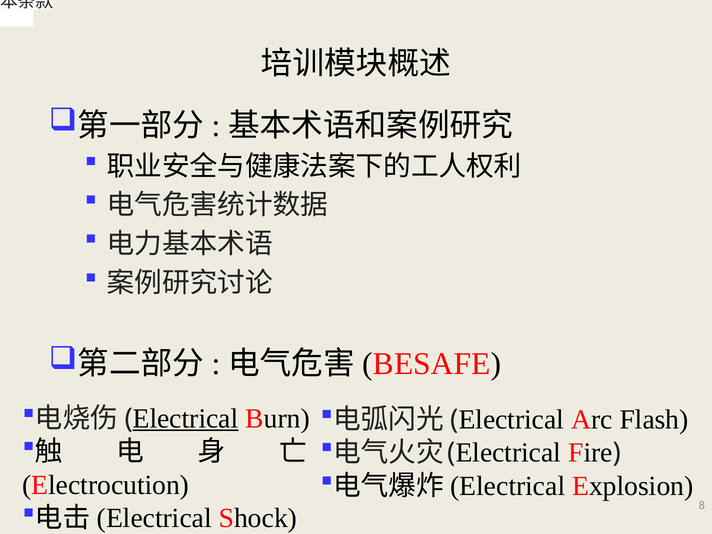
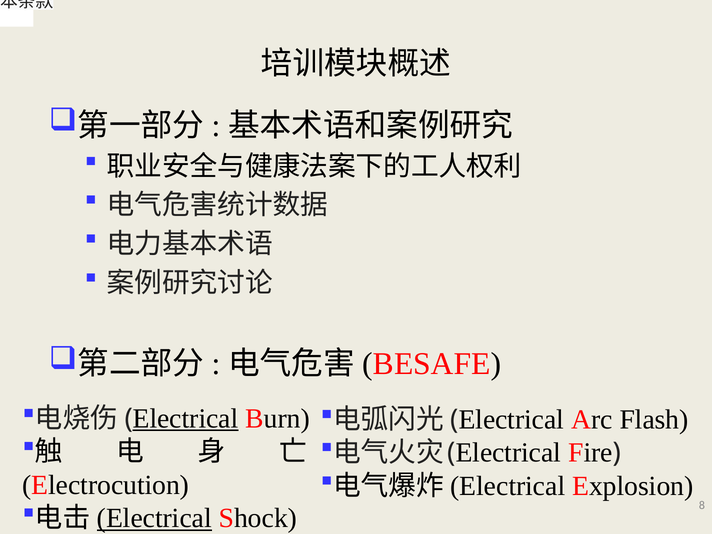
Electrical underline: none -> present (154, 518)
